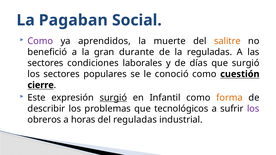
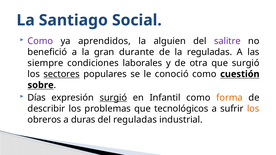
Pagaban: Pagaban -> Santiago (73, 20)
muerte: muerte -> alguien (170, 41)
salitre colour: orange -> purple (227, 41)
sectores: sectores -> siempre (45, 63)
días: días -> otra (199, 63)
sectores underline: none -> present (62, 74)
cierre: cierre -> sobre (41, 85)
Este: Este -> Días (37, 98)
los colour: purple -> orange (253, 109)
horas: horas -> duras (83, 120)
